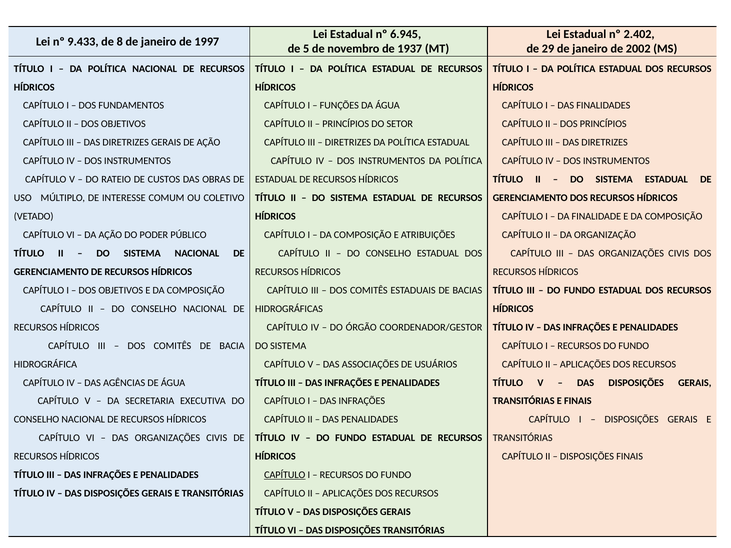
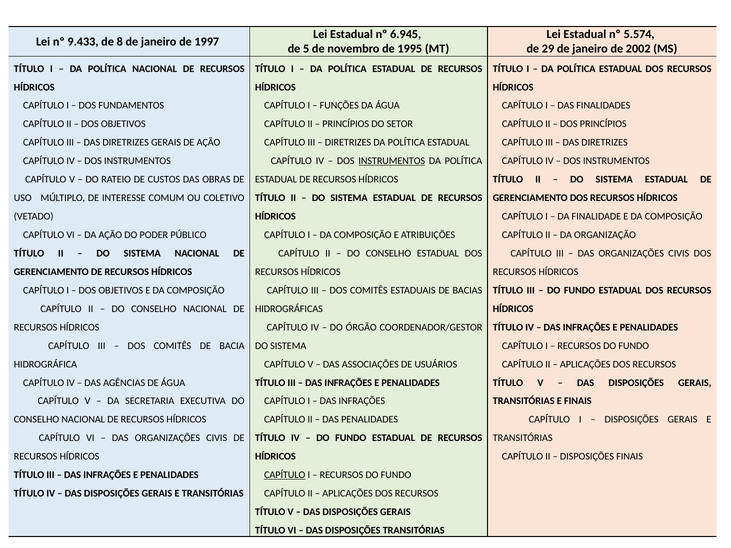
2.402: 2.402 -> 5.574 (639, 34)
1937: 1937 -> 1995 (410, 49)
INSTRUMENTOS underline: none -> present (392, 161)
